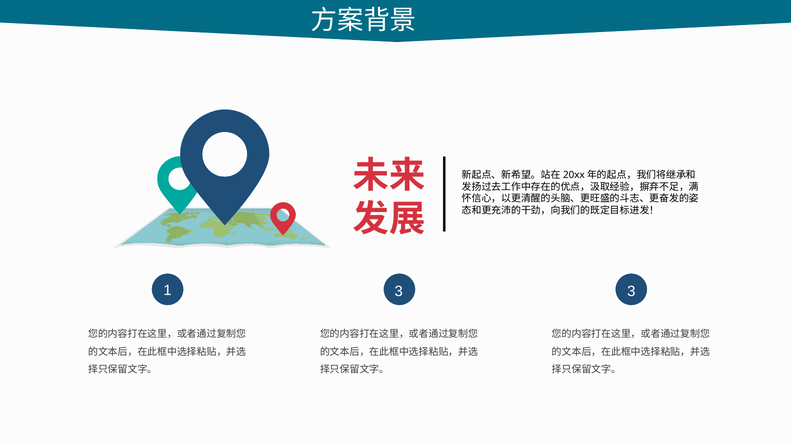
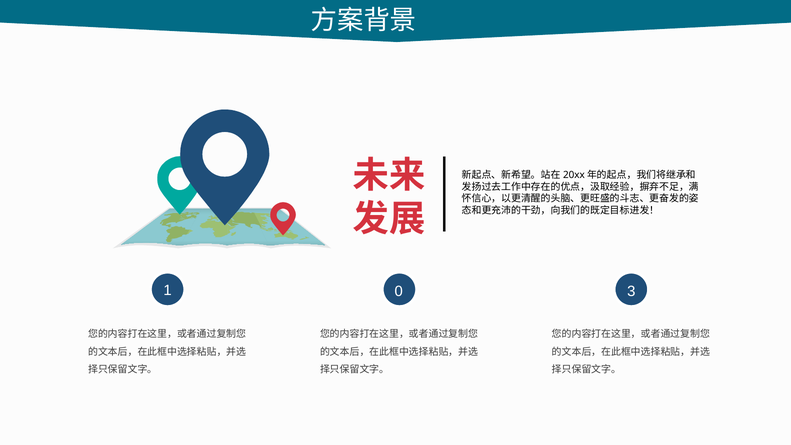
1 3: 3 -> 0 (399, 291)
